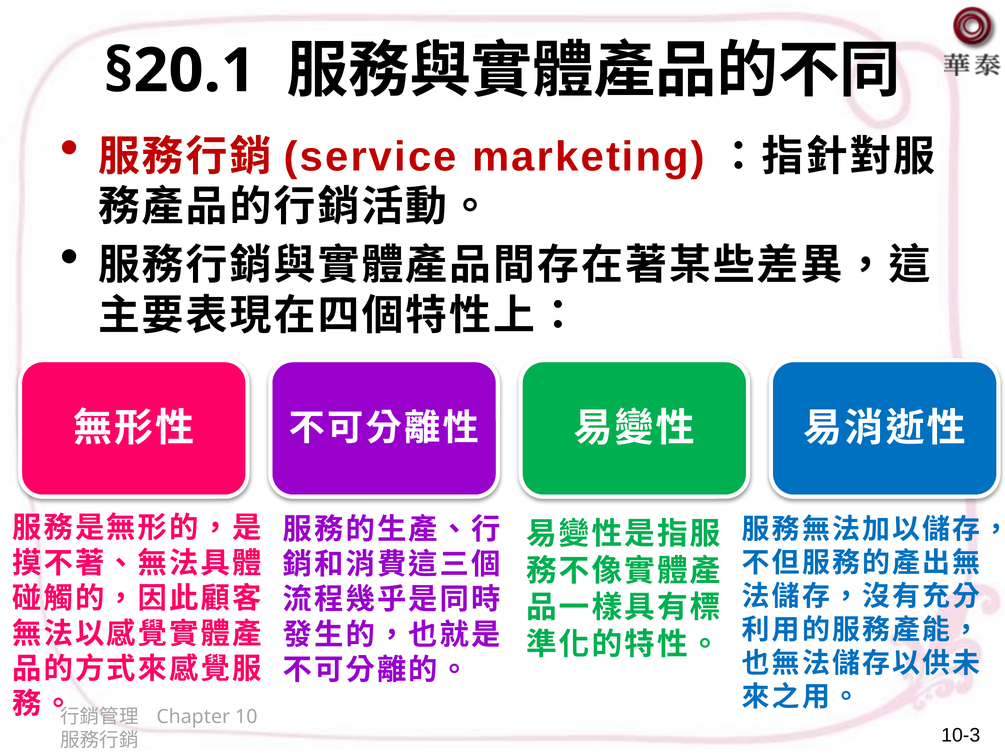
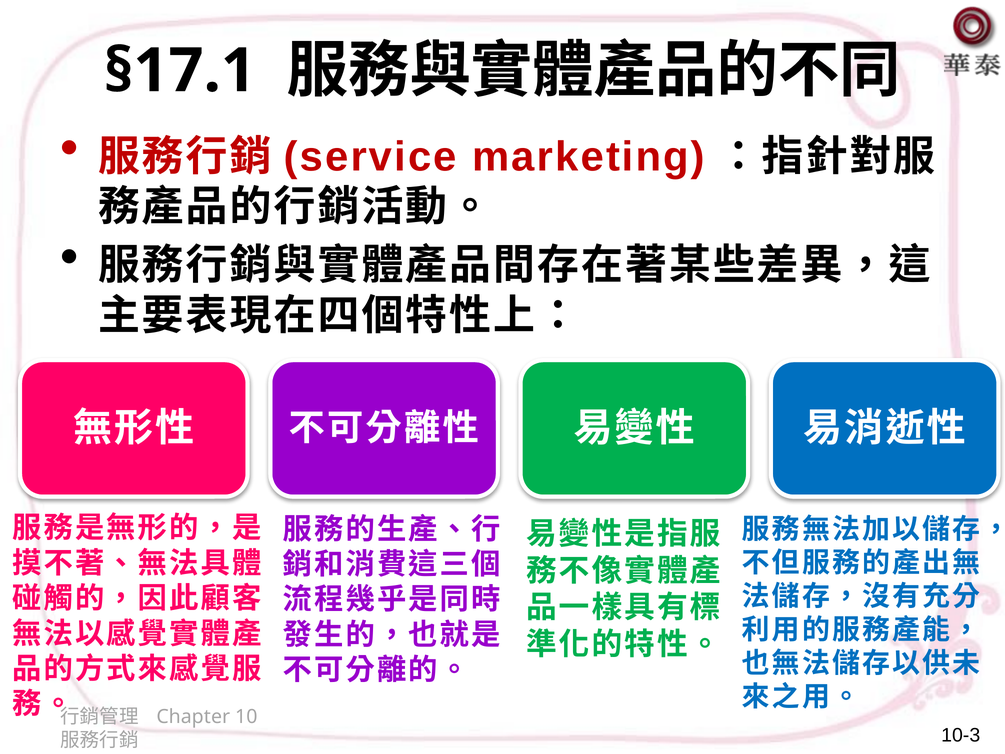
§20.1: §20.1 -> §17.1 (180, 71)
